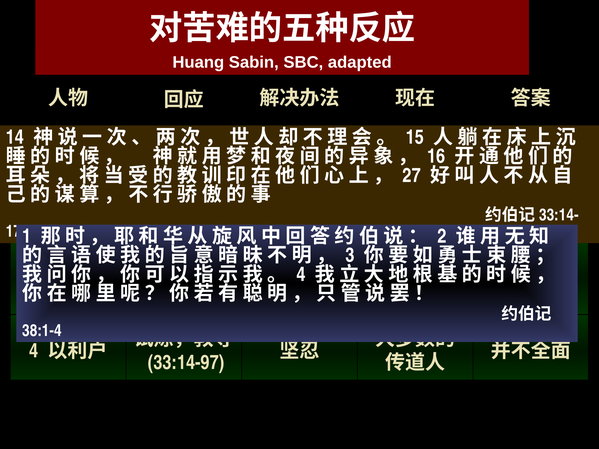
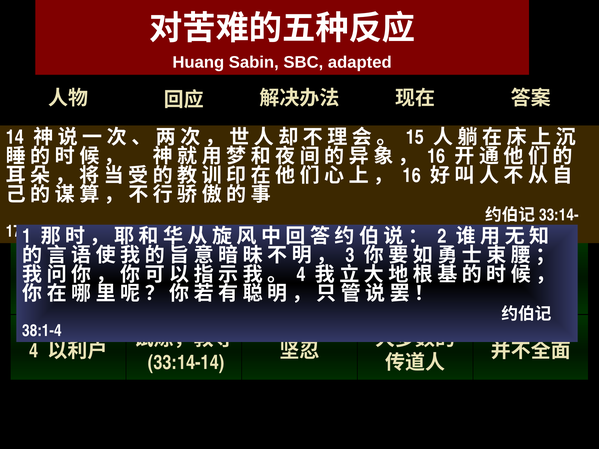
27: 27 -> 16 (412, 176)
33:14-97: 33:14-97 -> 33:14-14 (186, 363)
